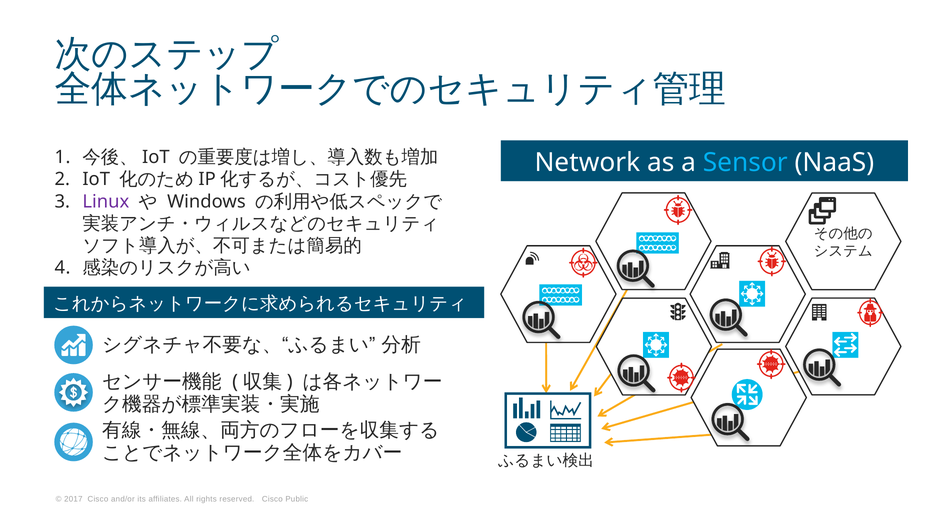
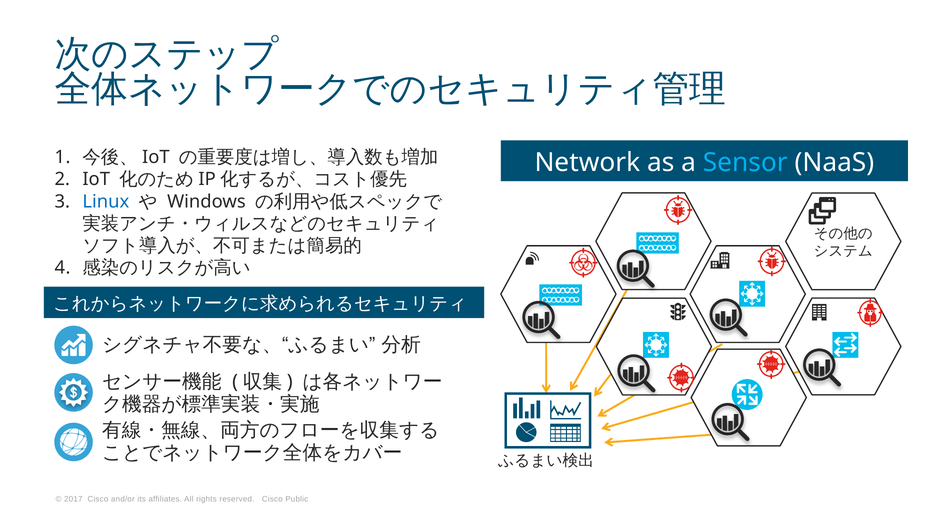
Linux colour: purple -> blue (106, 201)
